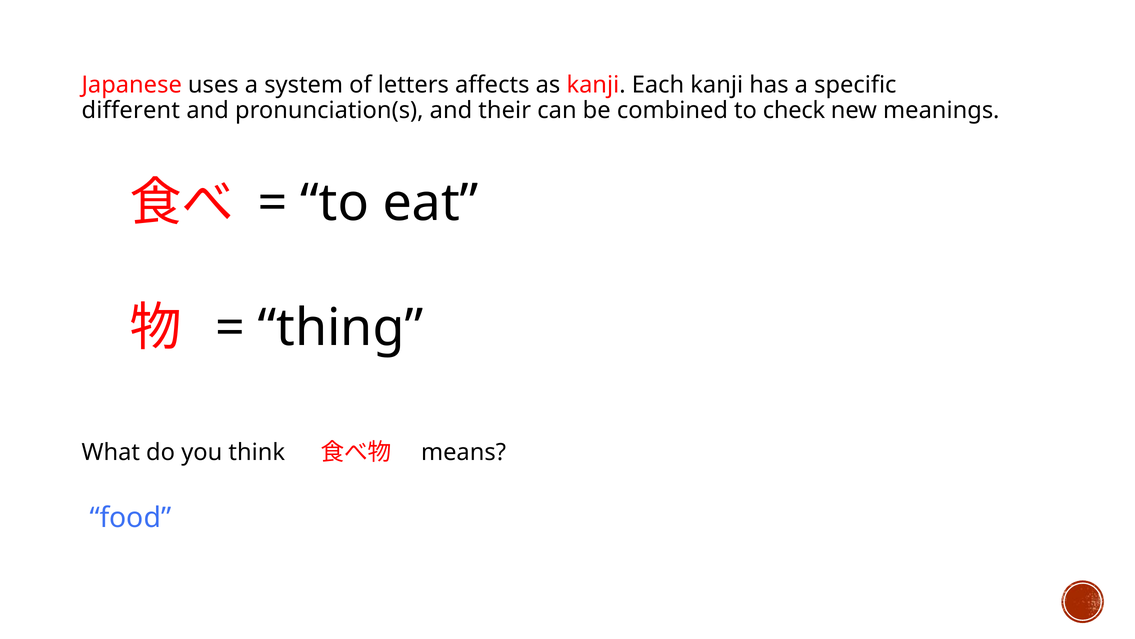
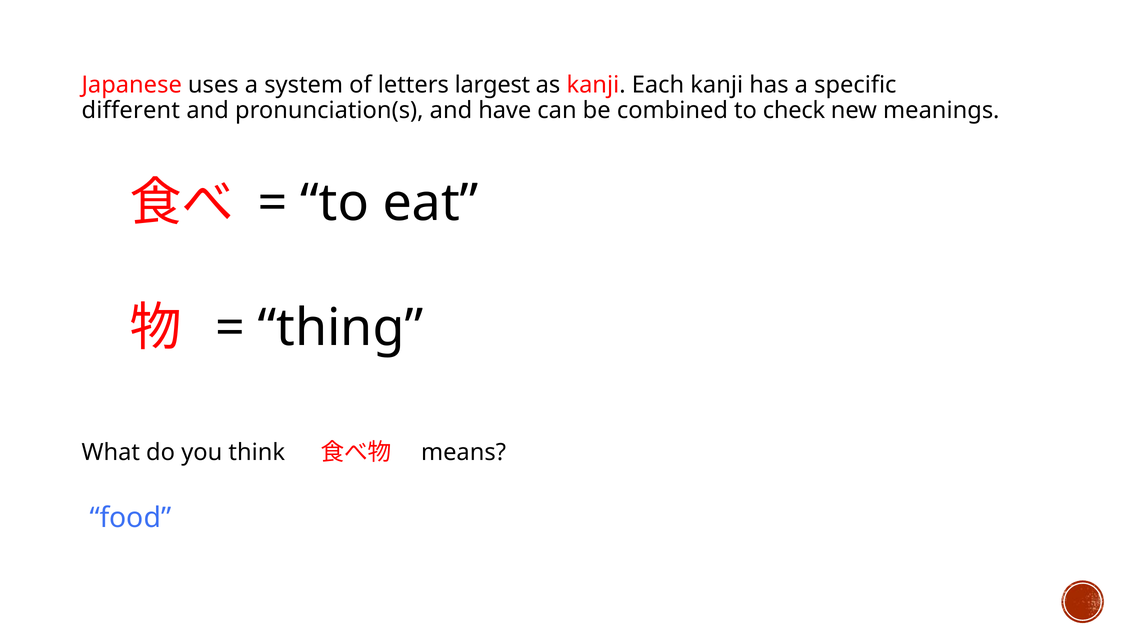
affects: affects -> largest (492, 85)
their: their -> have (505, 110)
